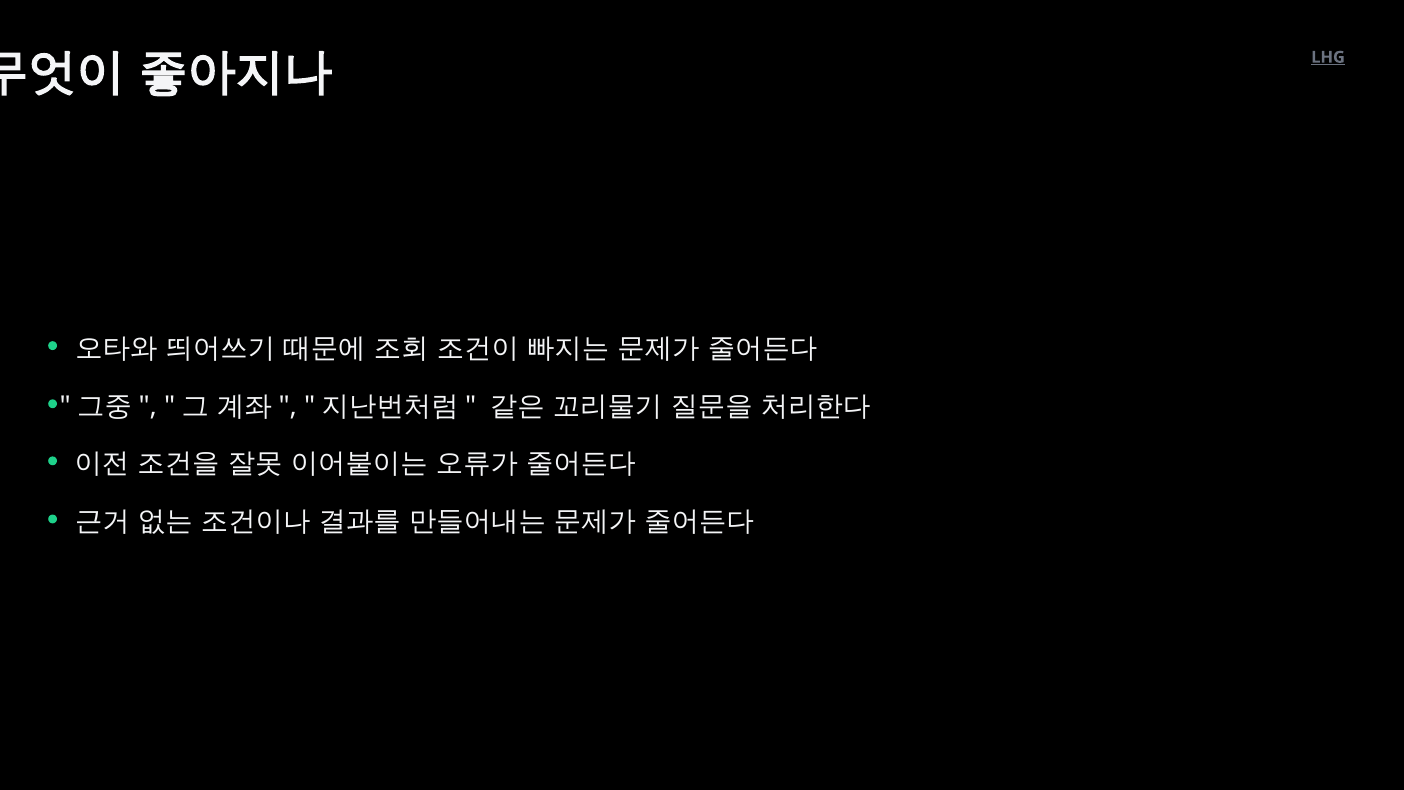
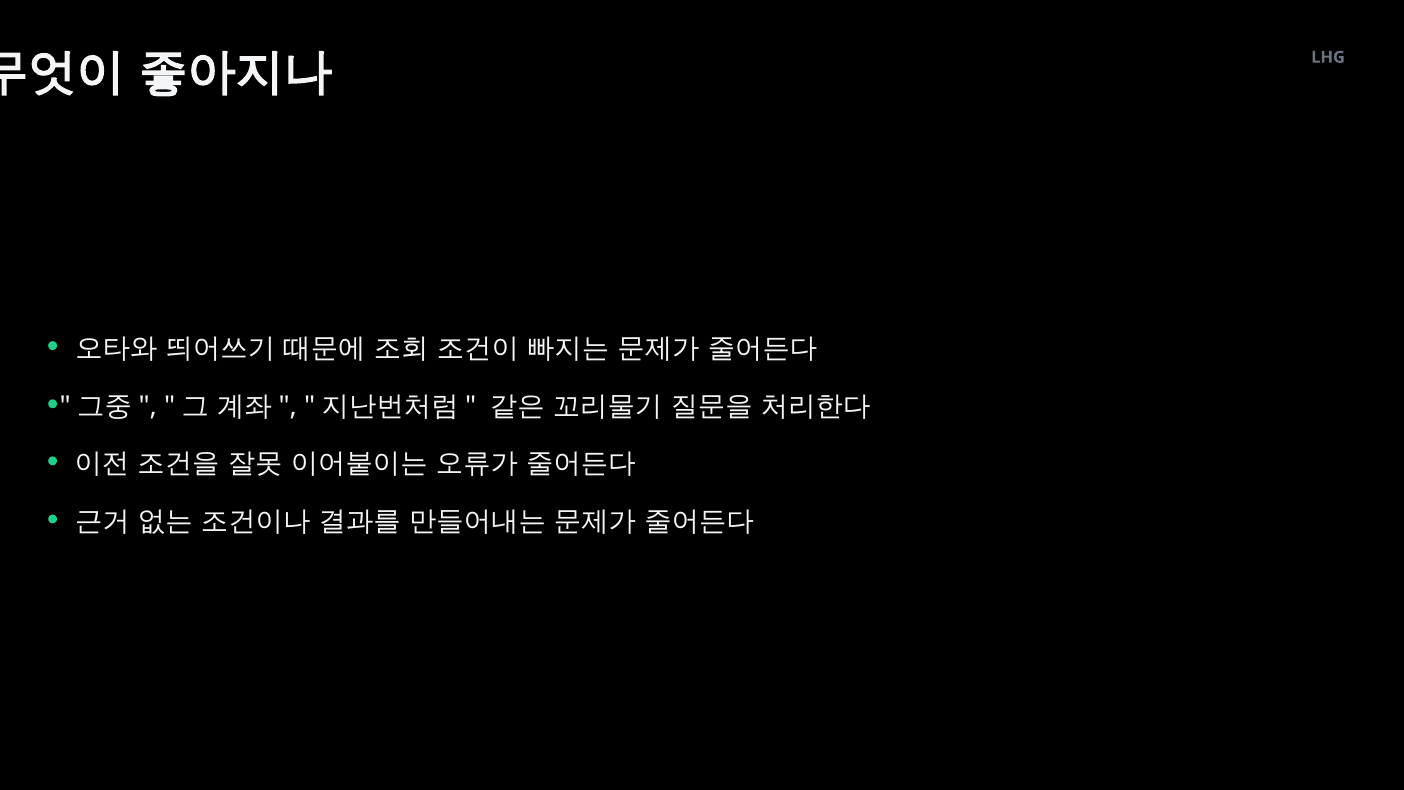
LHG underline: present -> none (1328, 57)
